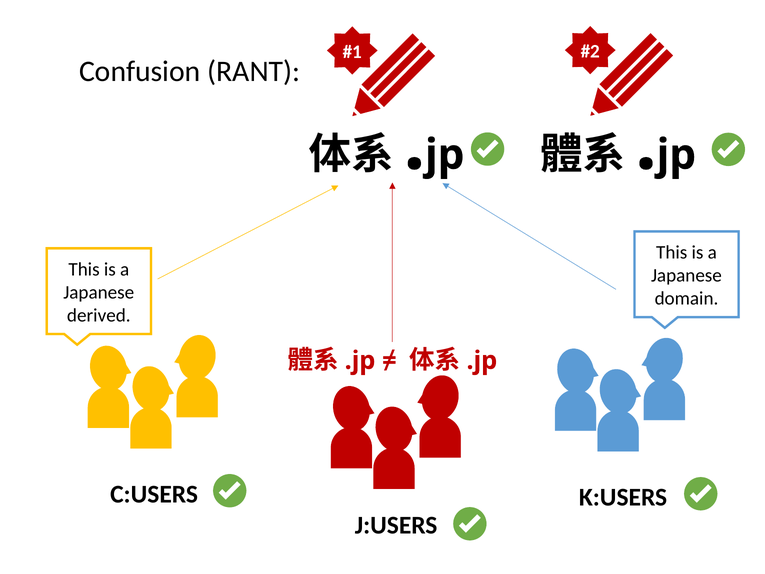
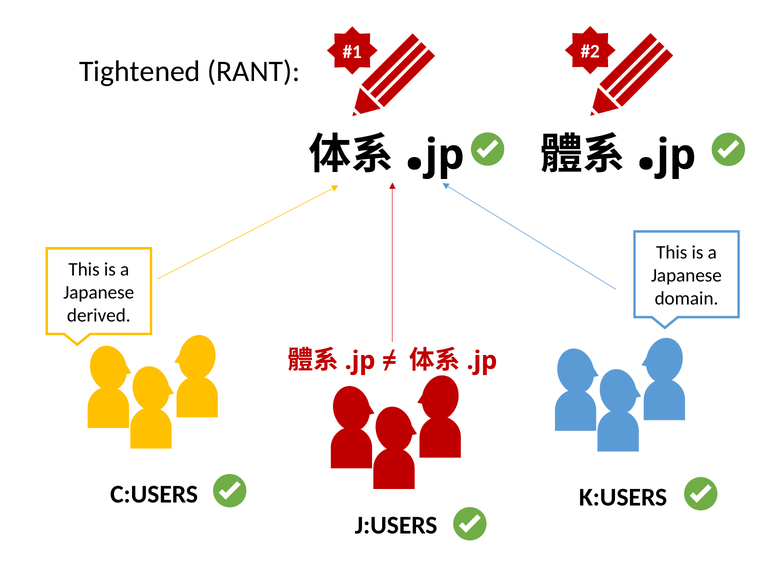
Confusion: Confusion -> Tightened (140, 72)
